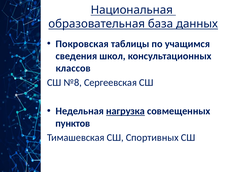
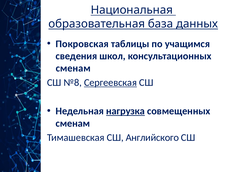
классов: классов -> сменам (73, 68)
Сергеевская underline: none -> present (110, 82)
пунктов: пунктов -> сменам (73, 123)
Спортивных: Спортивных -> Английского (152, 137)
